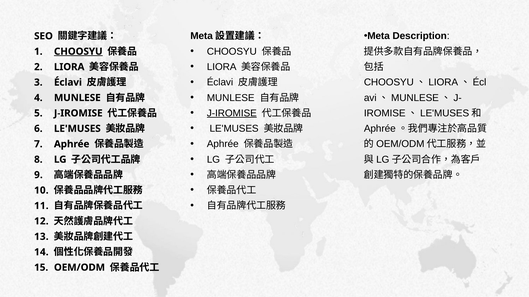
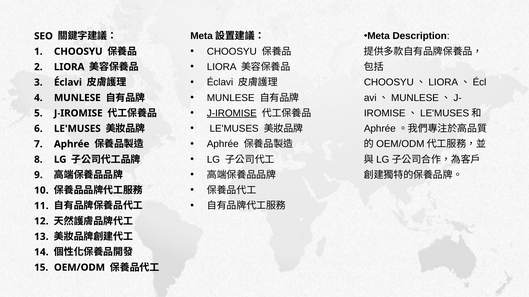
CHOOSYU underline: present -> none (78, 52)
